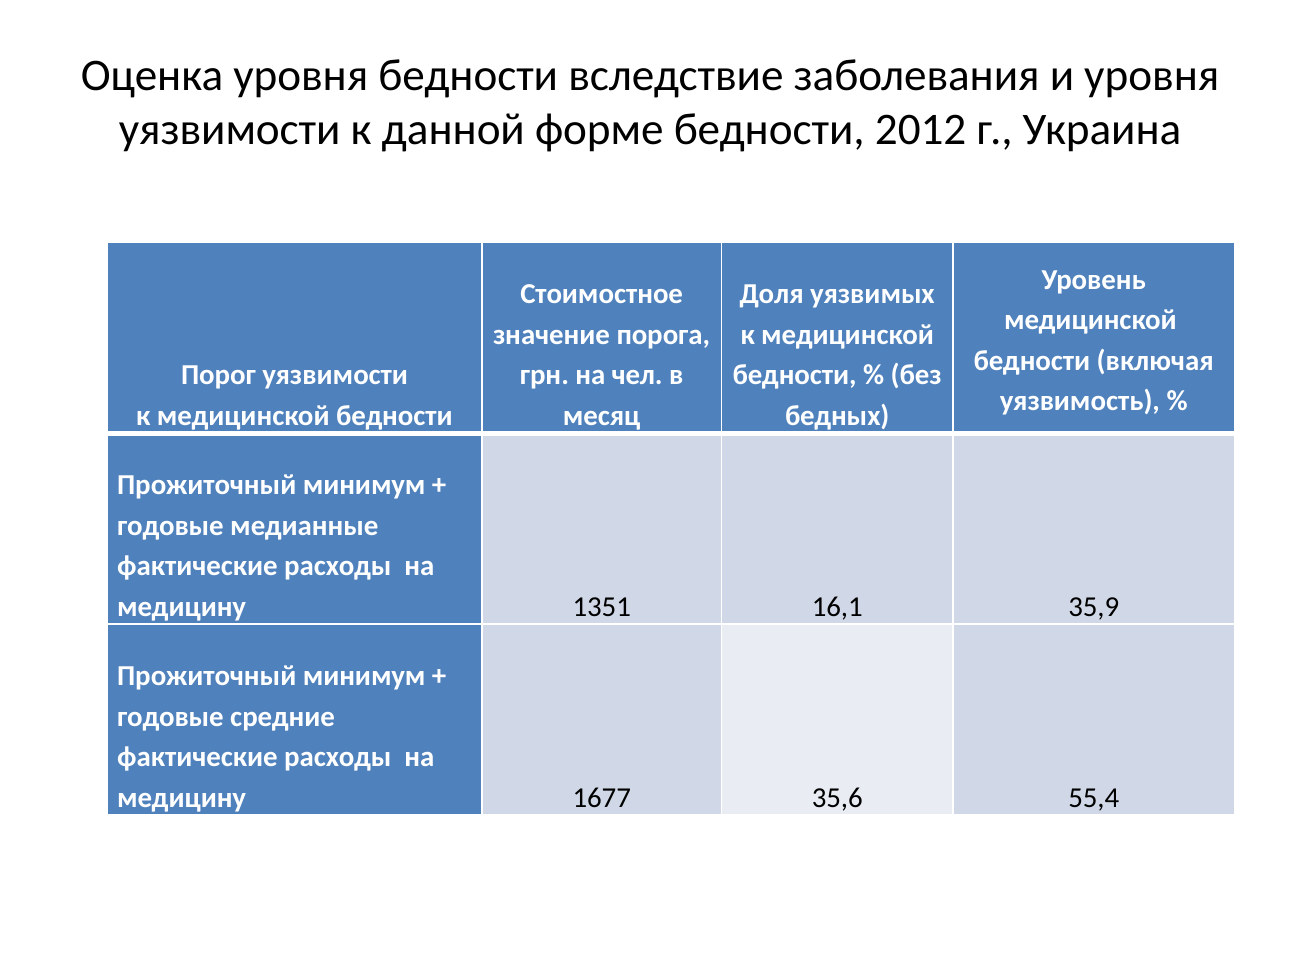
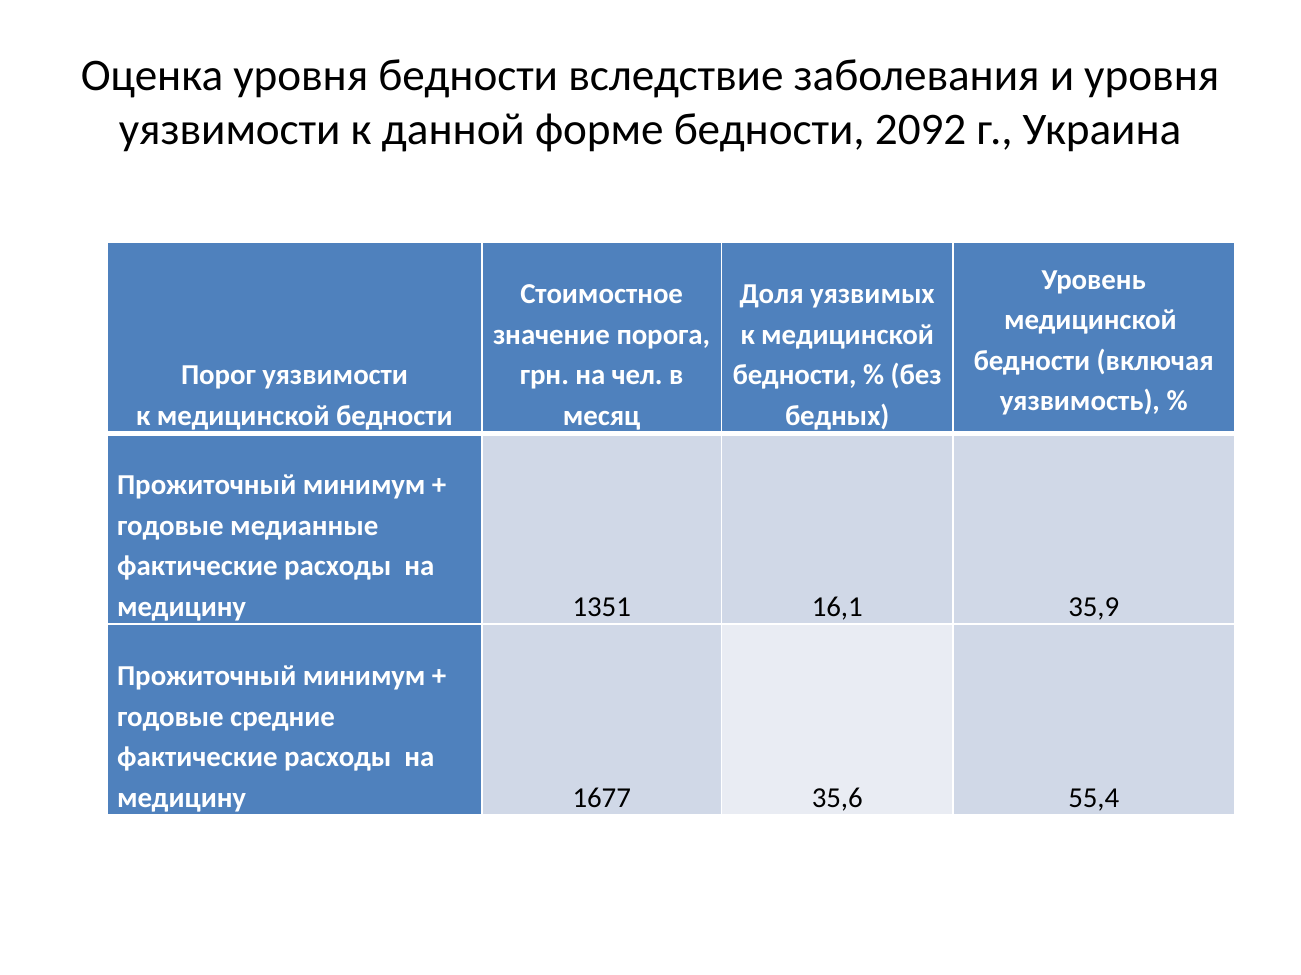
2012: 2012 -> 2092 (921, 130)
